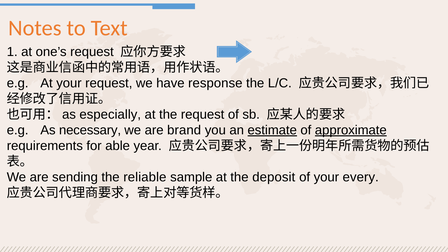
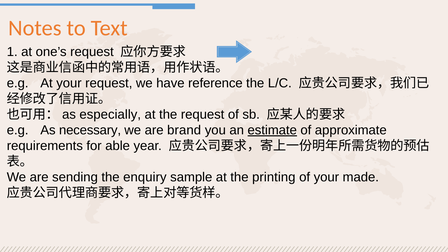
response: response -> reference (215, 83)
approximate underline: present -> none (351, 130)
reliable: reliable -> enquiry (145, 177)
deposit: deposit -> printing (274, 177)
every: every -> made (361, 177)
